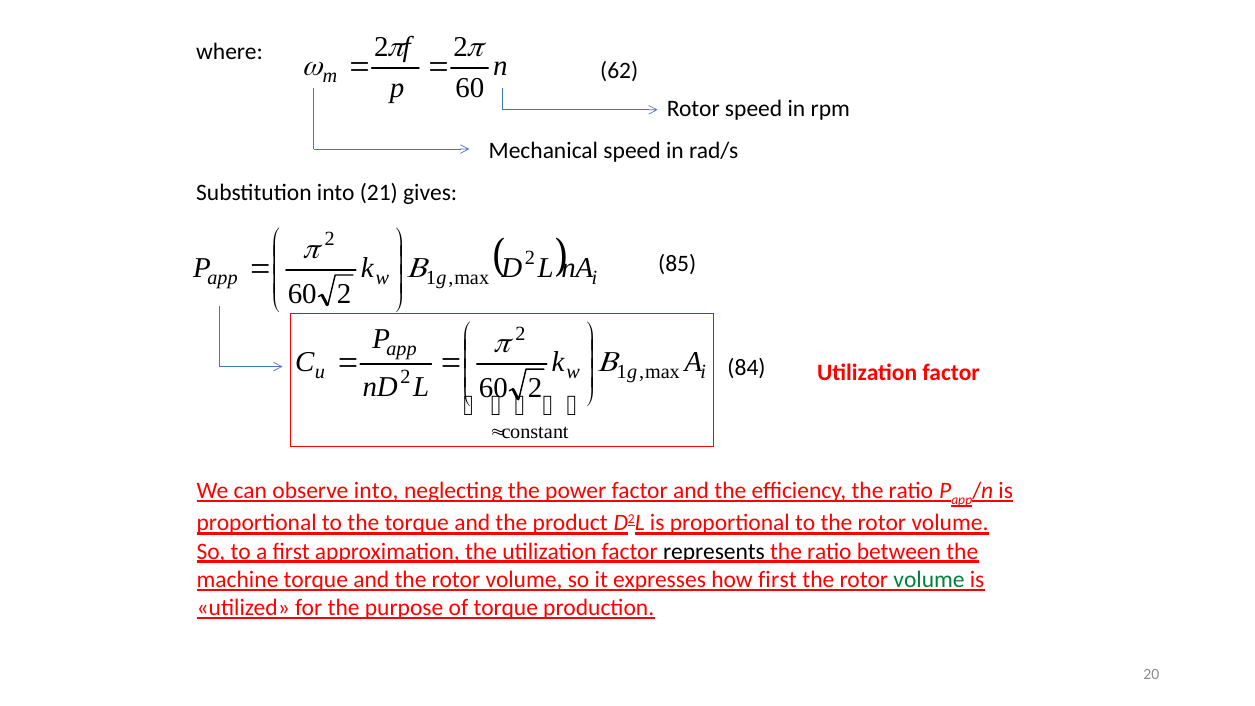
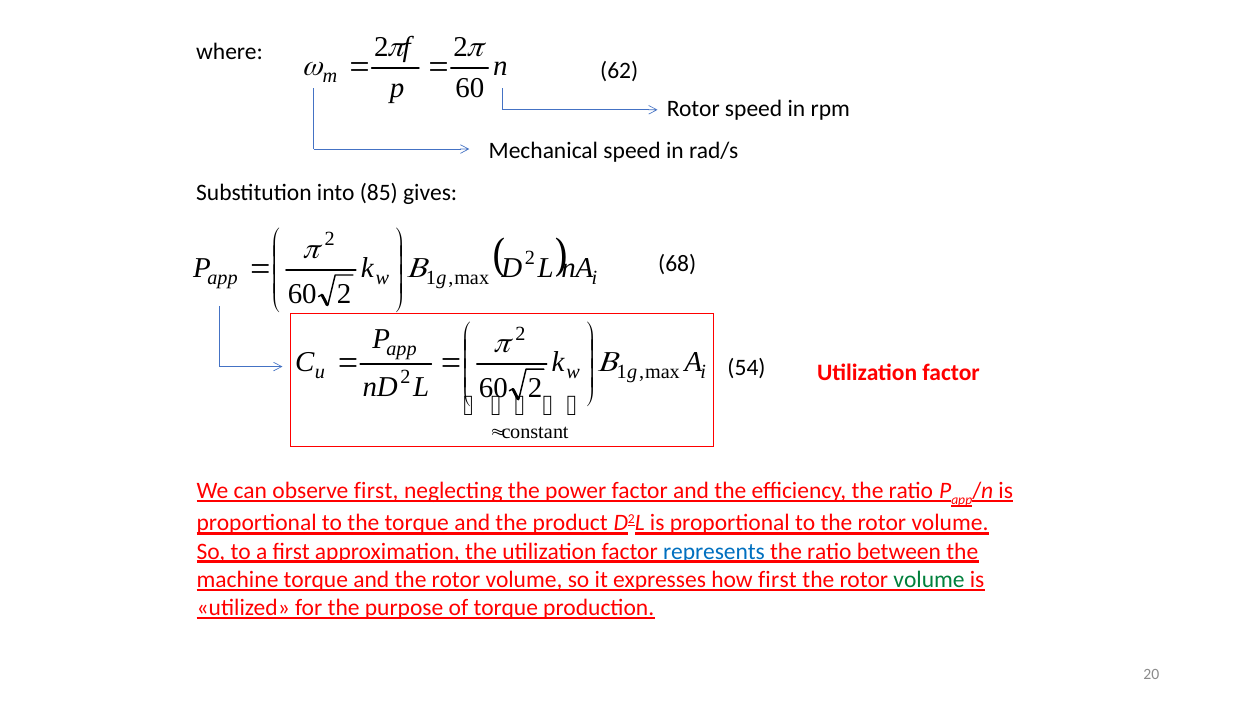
21: 21 -> 85 (379, 192)
85: 85 -> 68 (677, 264)
84: 84 -> 54 (747, 368)
observe into: into -> first (376, 491)
represents colour: black -> blue (714, 551)
